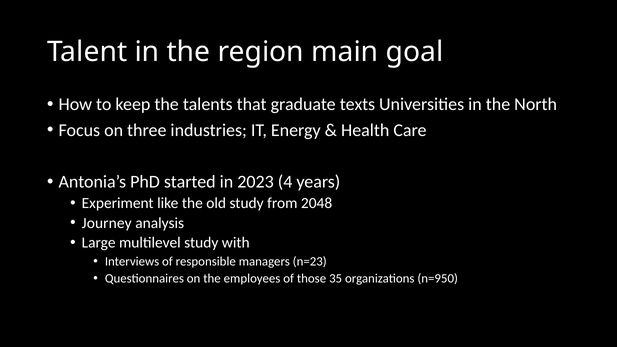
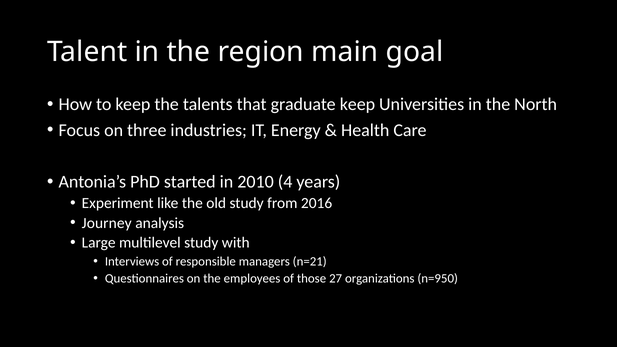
graduate texts: texts -> keep (357, 104)
2023: 2023 -> 2010 (256, 182)
2048: 2048 -> 2016 (317, 203)
n=23: n=23 -> n=21 (310, 261)
35: 35 -> 27 (336, 278)
